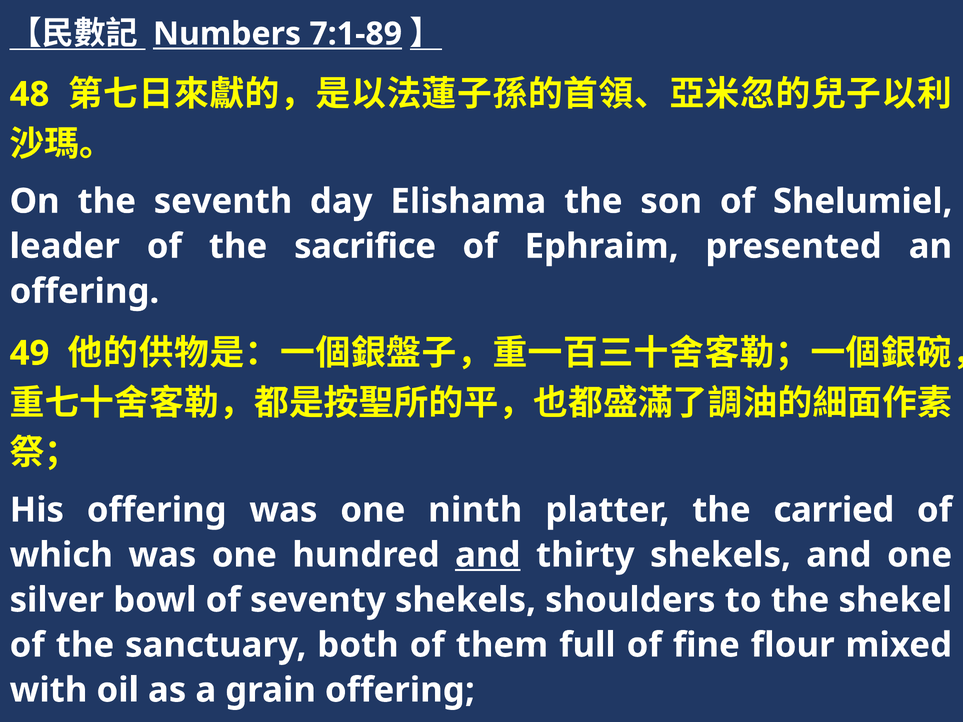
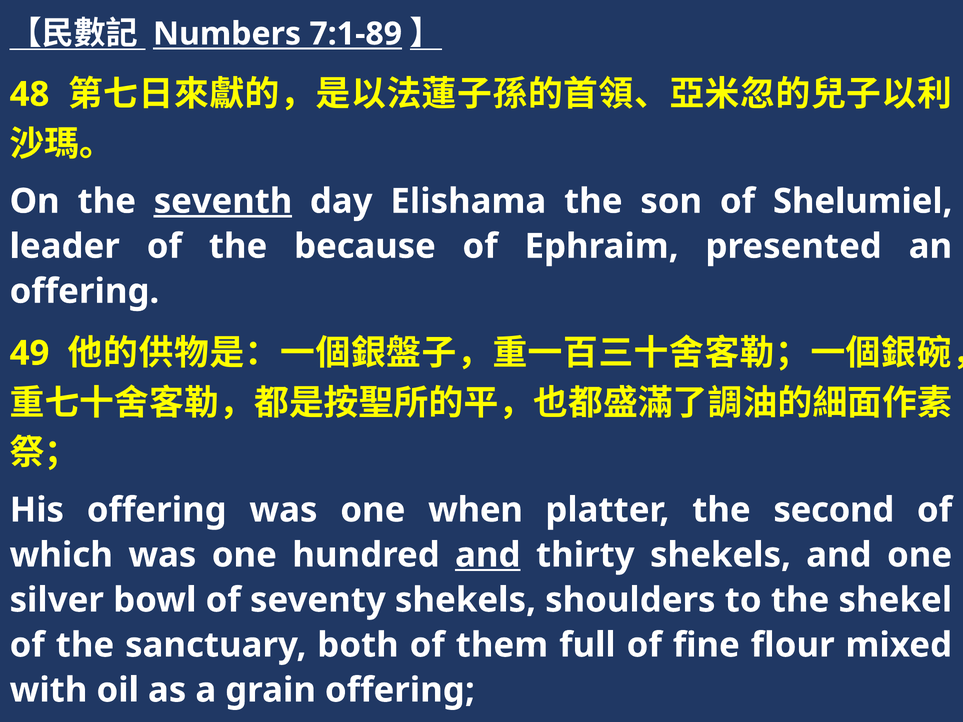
seventh underline: none -> present (223, 201)
sacrifice: sacrifice -> because (365, 246)
ninth: ninth -> when (476, 510)
carried: carried -> second (834, 510)
